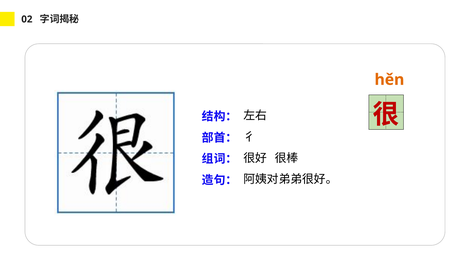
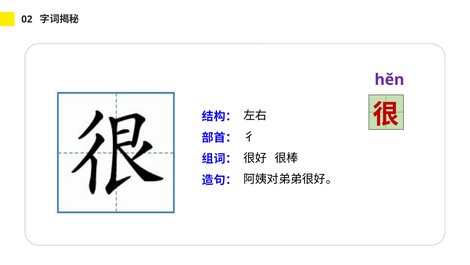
hěn colour: orange -> purple (389, 79)
